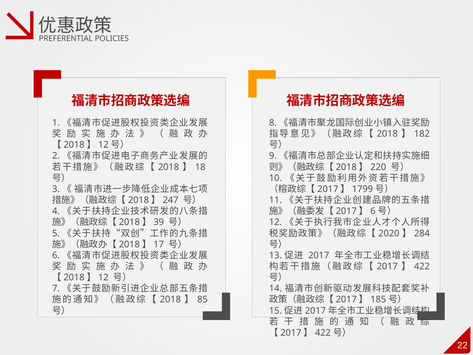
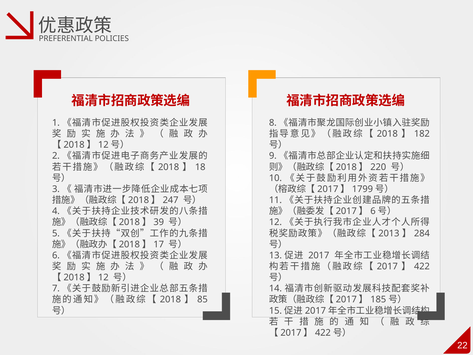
2020: 2020 -> 2013 (389, 233)
